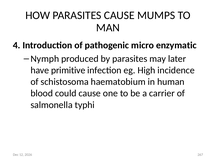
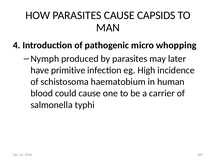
MUMPS: MUMPS -> CAPSIDS (156, 15)
enzymatic: enzymatic -> whopping (176, 45)
